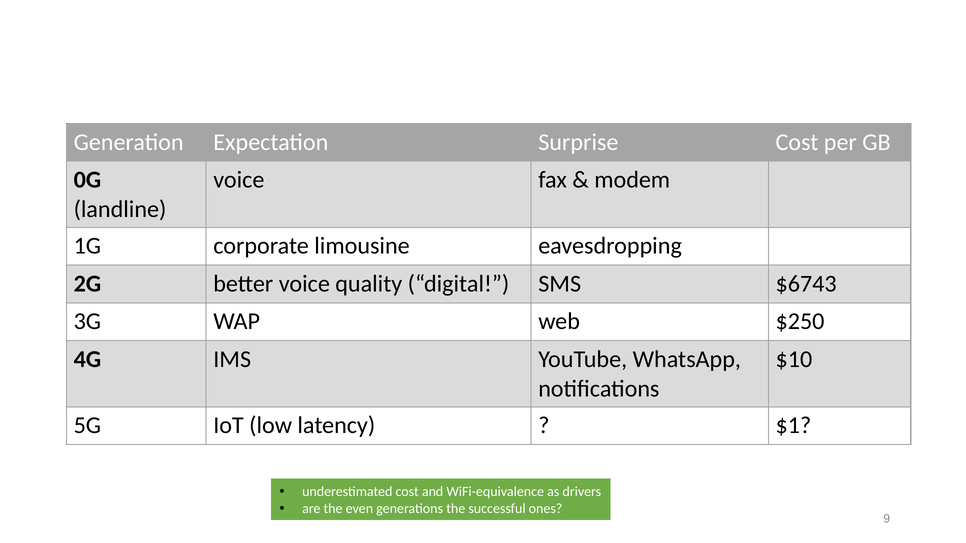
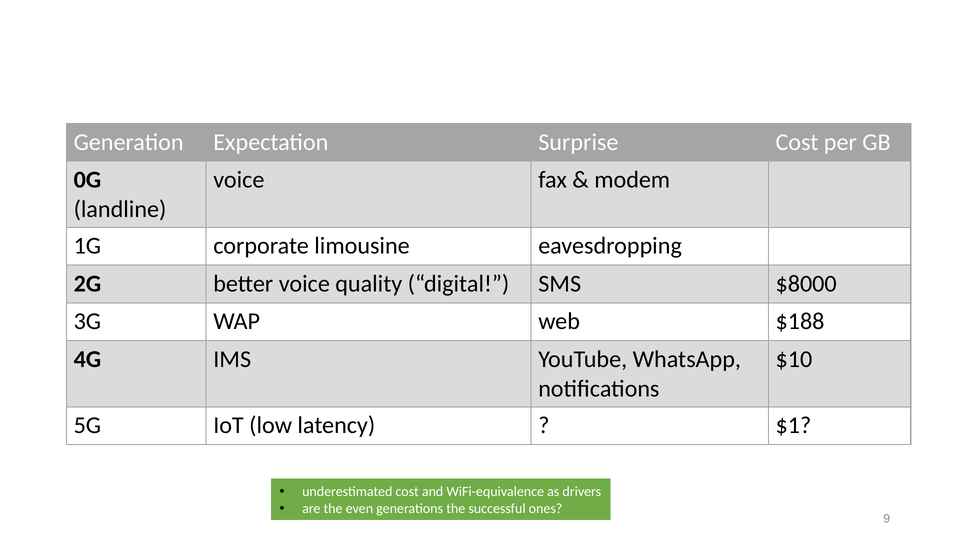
$6743: $6743 -> $8000 (806, 284)
$250: $250 -> $188 (800, 322)
